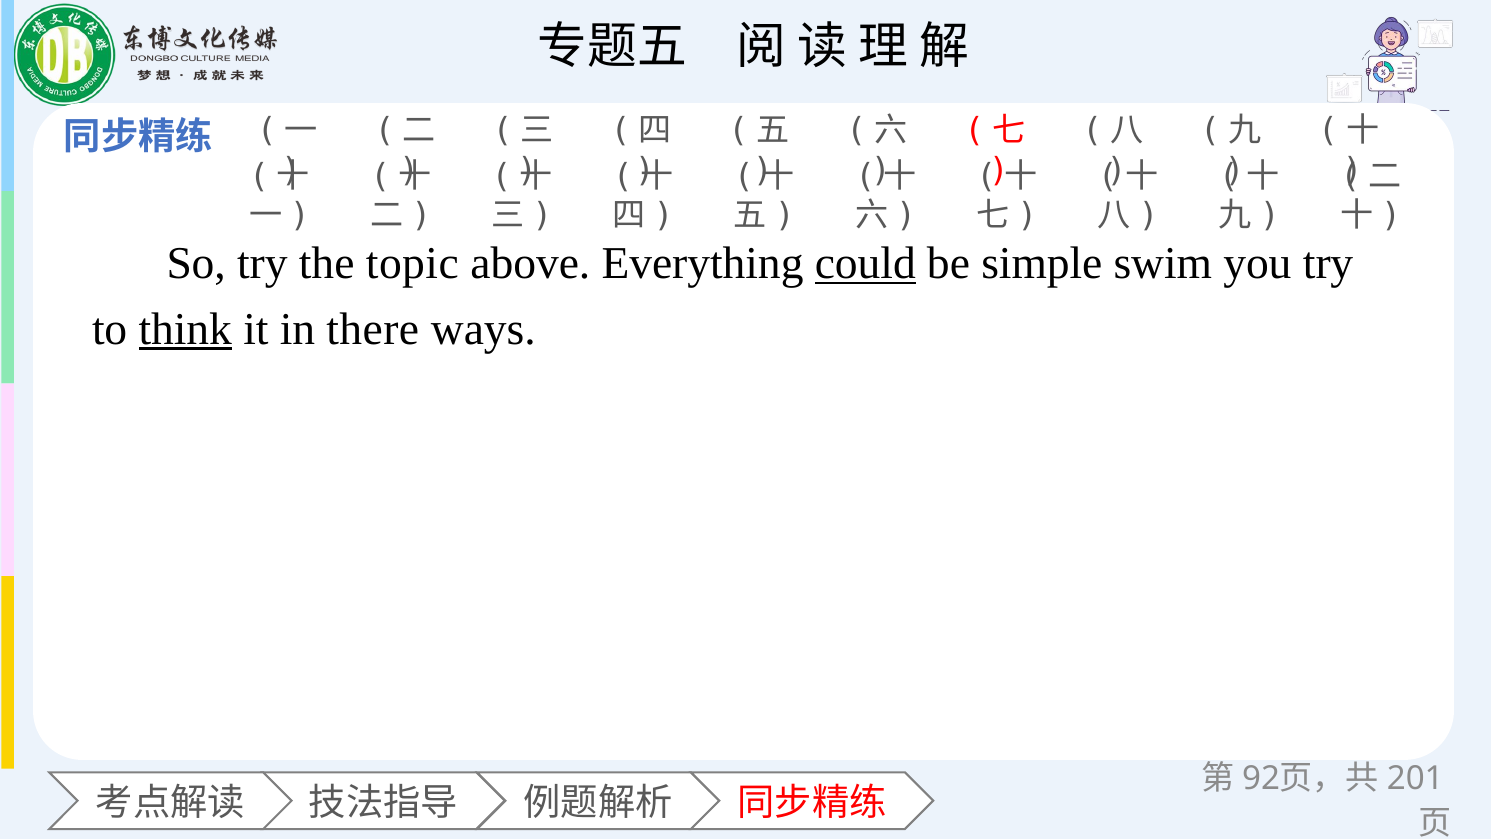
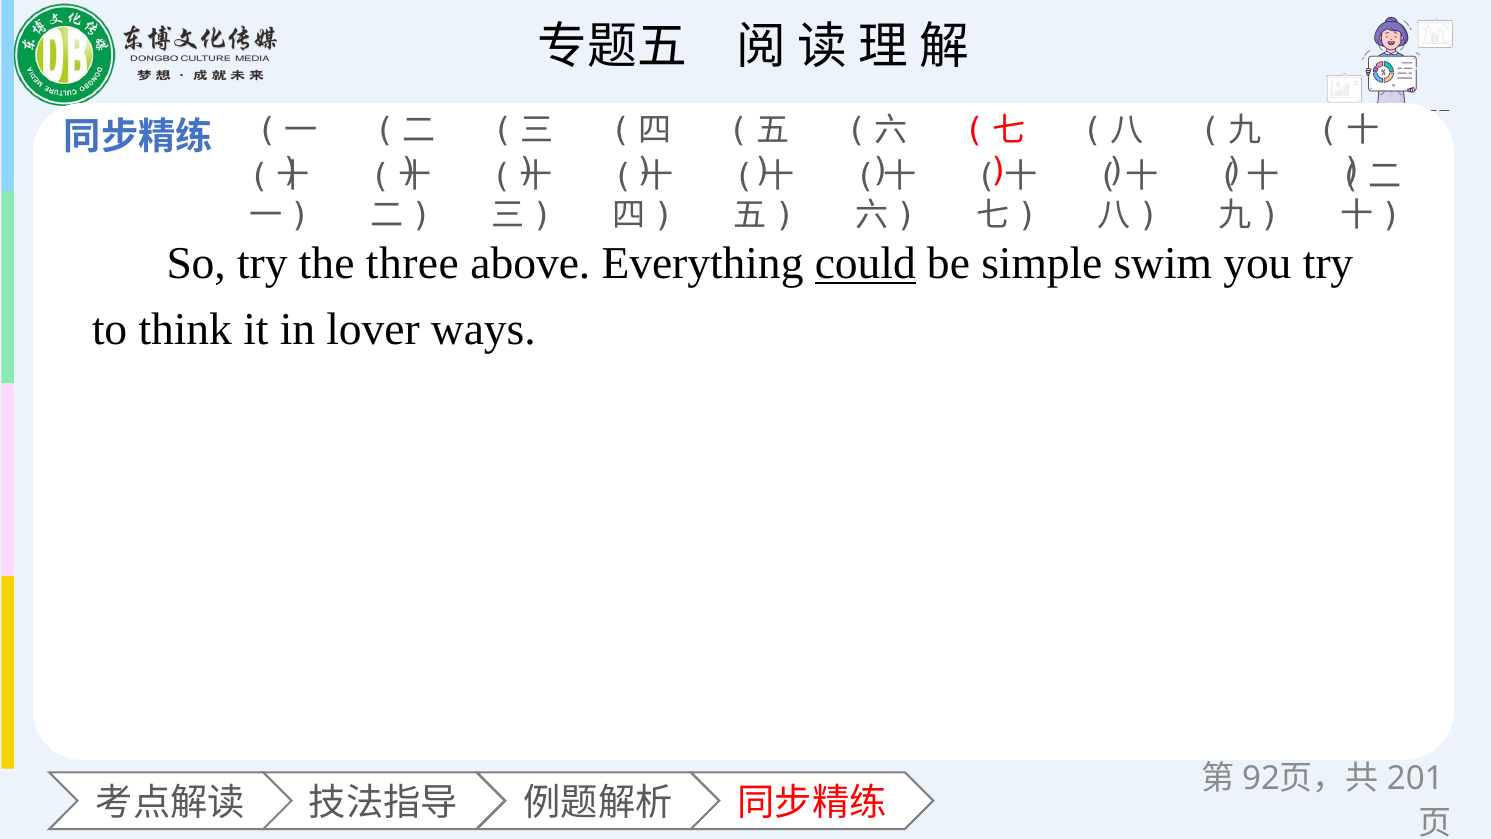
topic: topic -> three (412, 263)
think underline: present -> none (185, 329)
there: there -> lover (373, 329)
